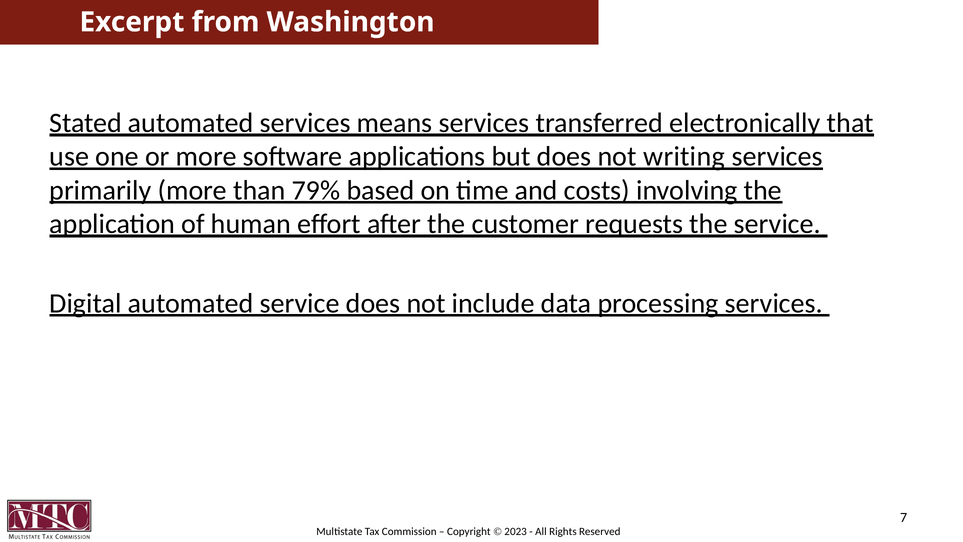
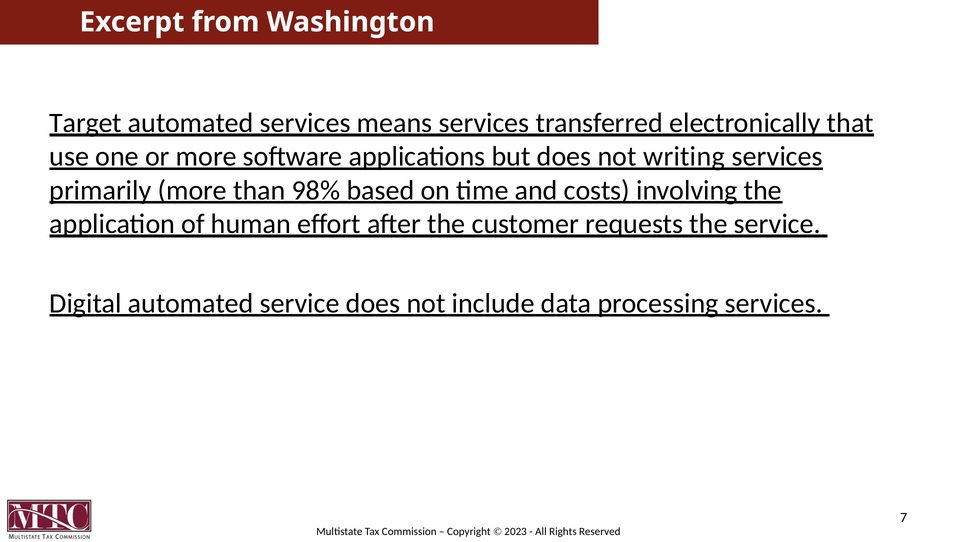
Stated: Stated -> Target (86, 123)
79%: 79% -> 98% (316, 190)
